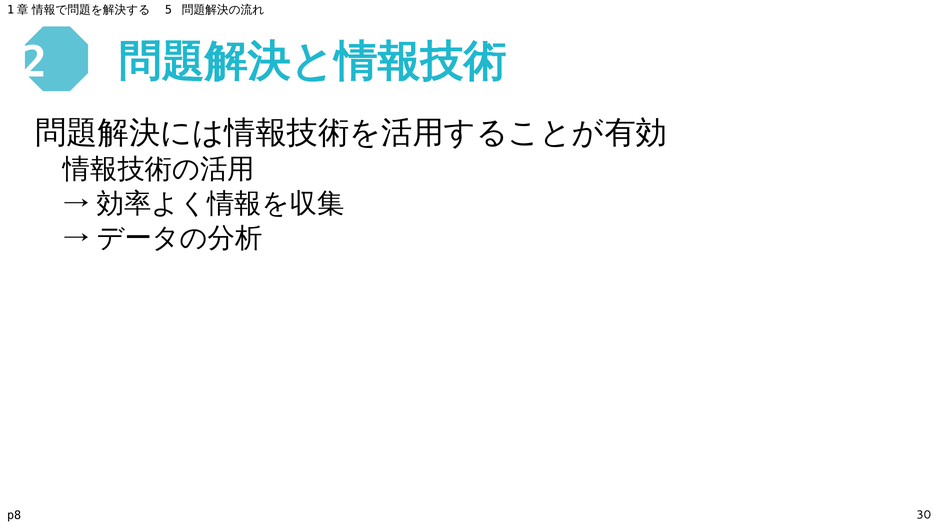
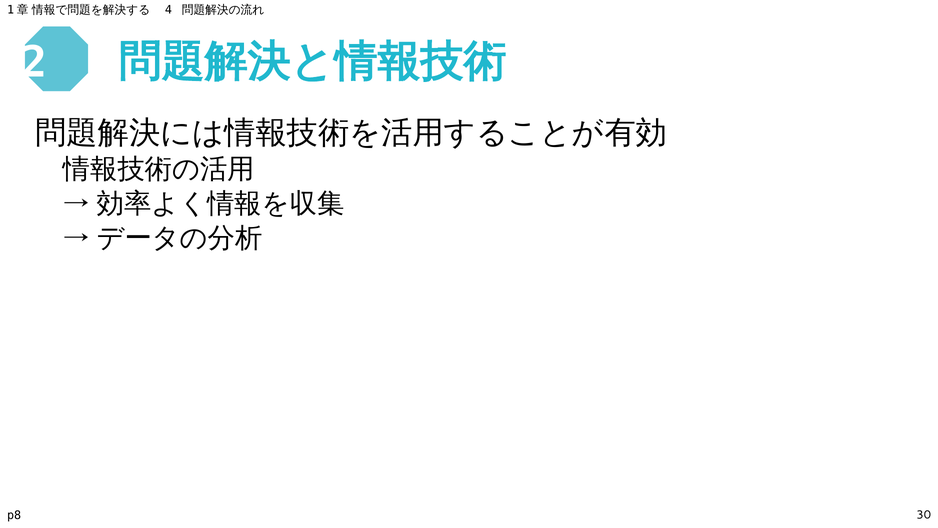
5: 5 -> 4 (168, 10)
